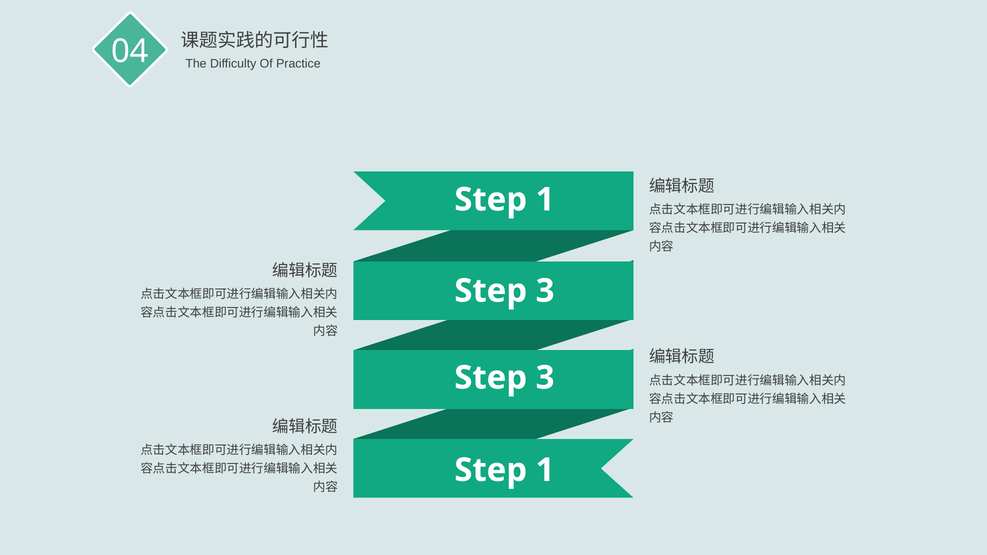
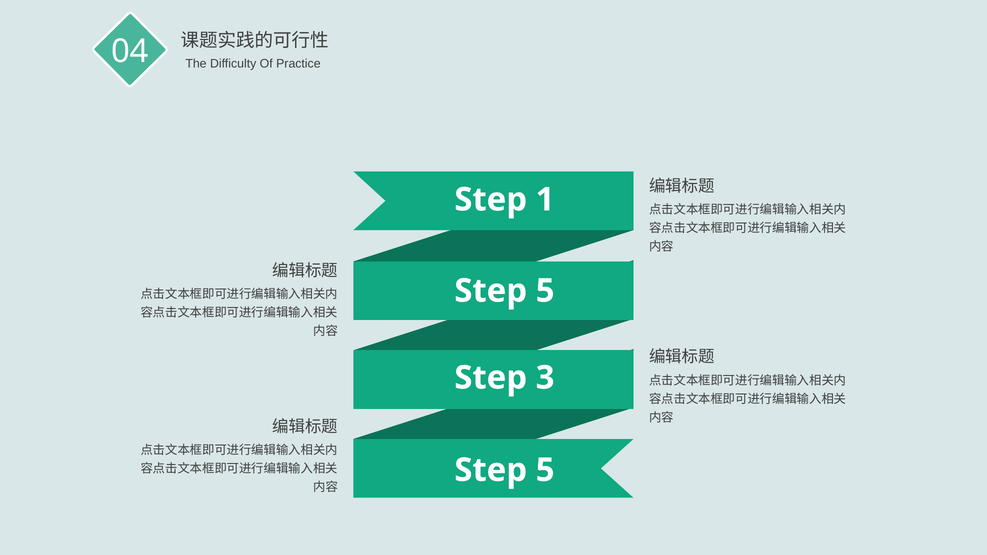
3: 3 -> 5 (545, 291)
1: 1 -> 5 (545, 470)
